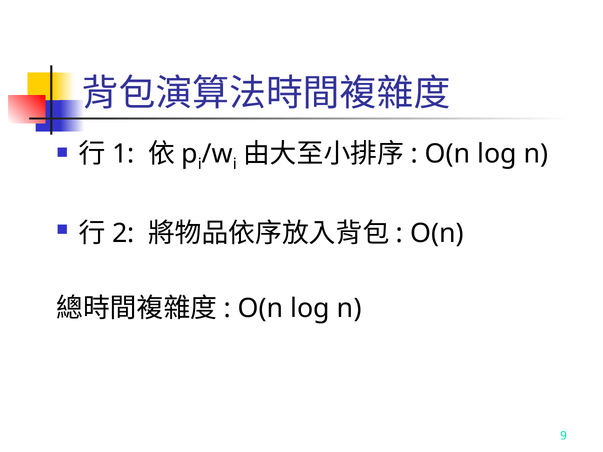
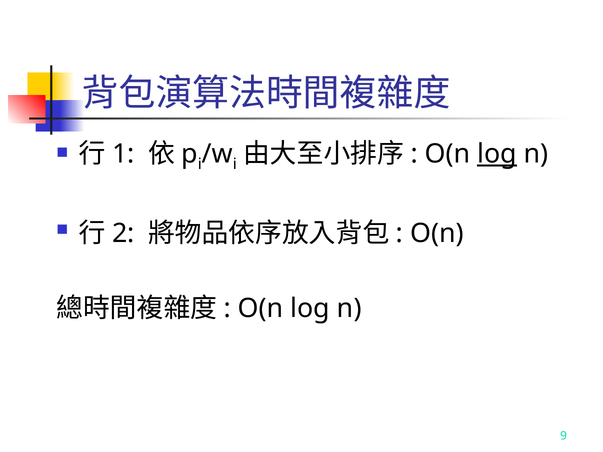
log underline: none -> present (497, 154)
